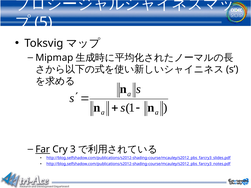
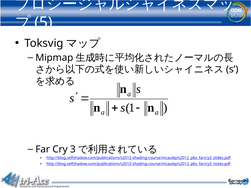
Far underline: present -> none (43, 149)
